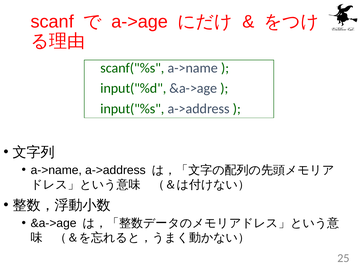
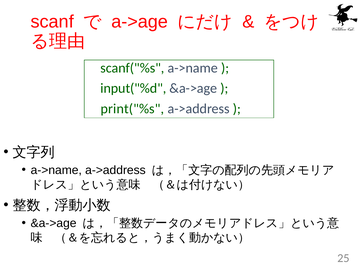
input("%s: input("%s -> print("%s (132, 109)
